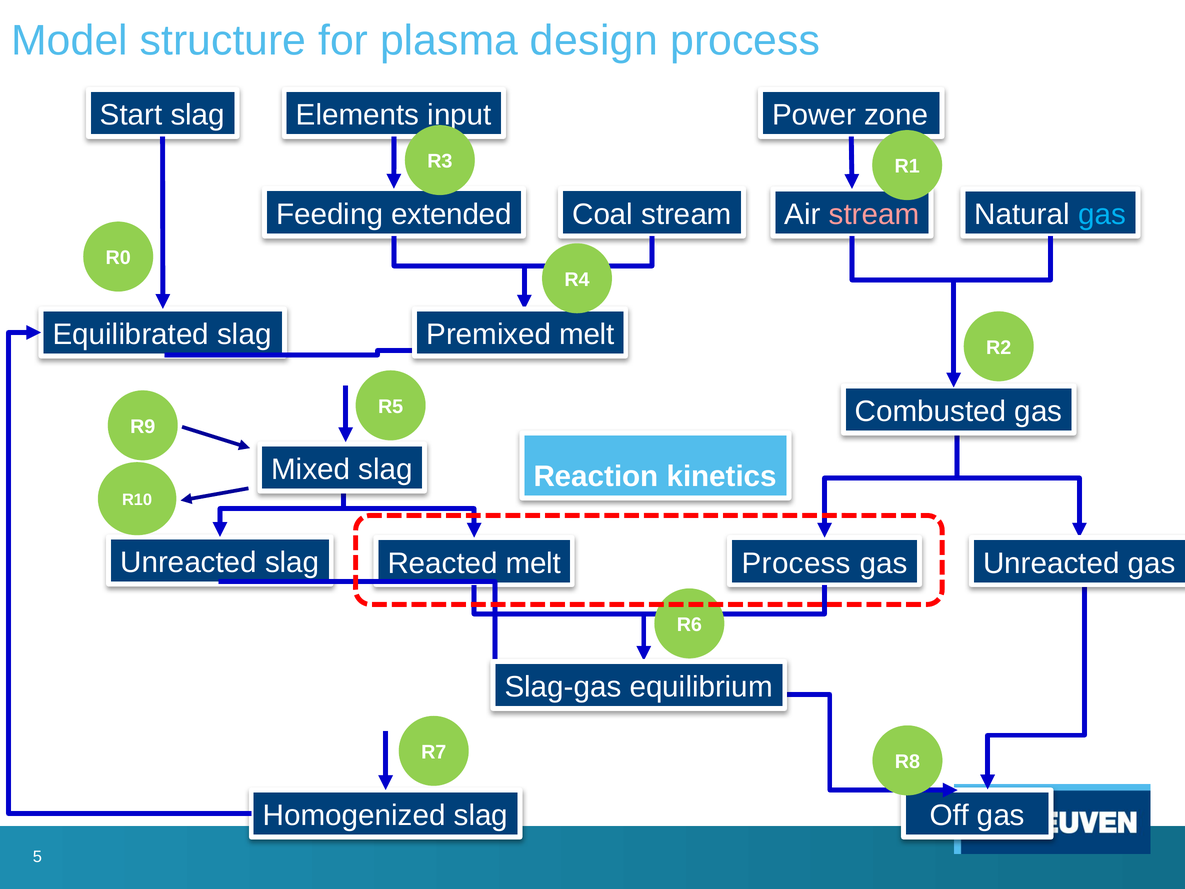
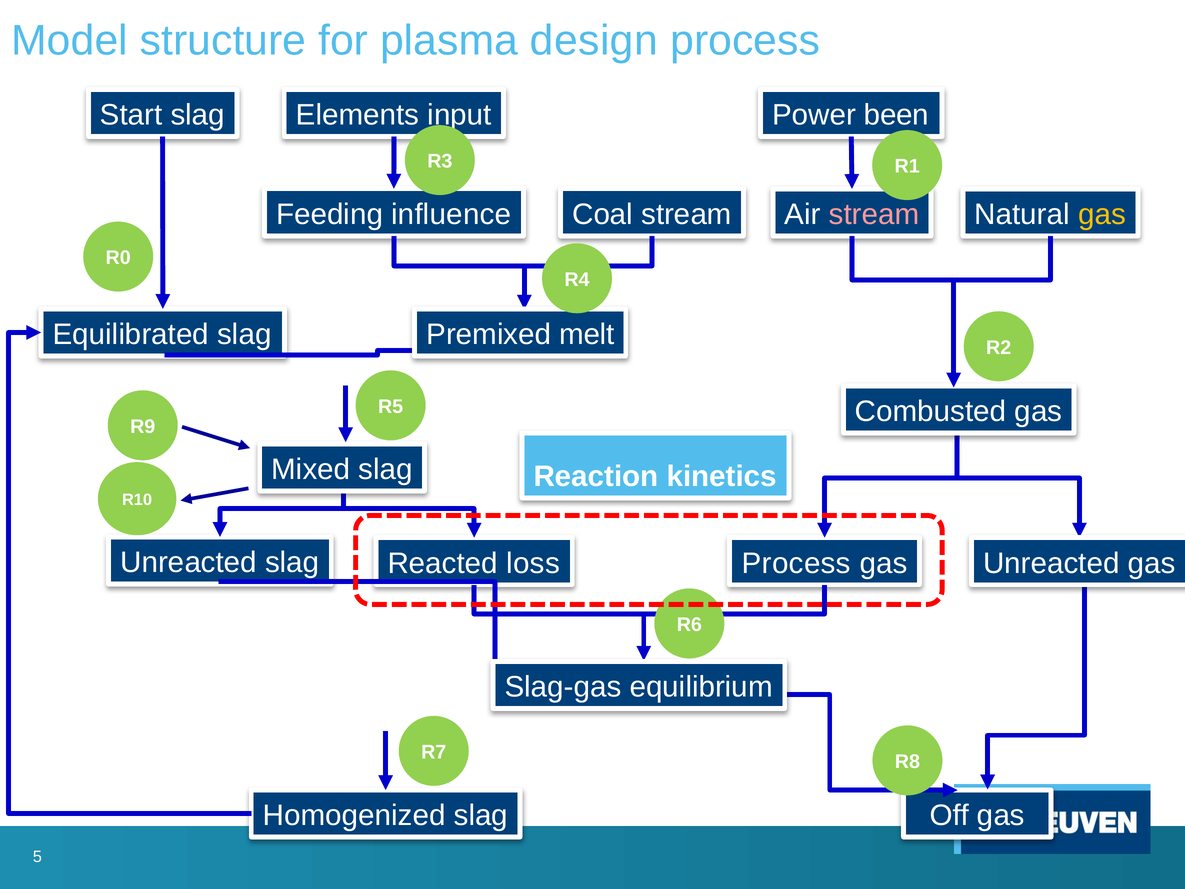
zone: zone -> been (896, 115)
extended: extended -> influence (451, 214)
gas colour: light blue -> yellow (1102, 214)
Reacted melt: melt -> loss (533, 563)
